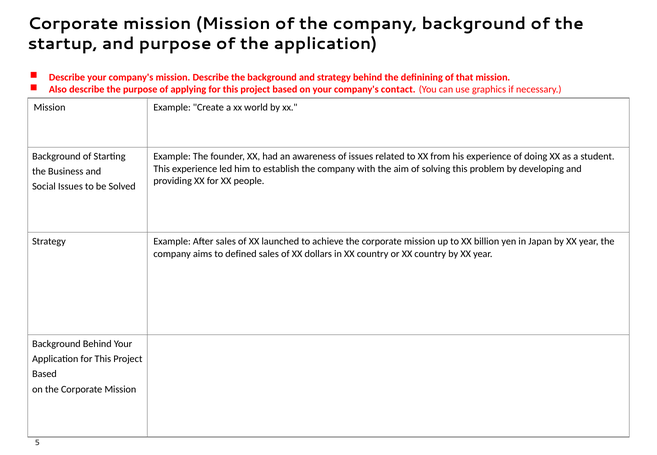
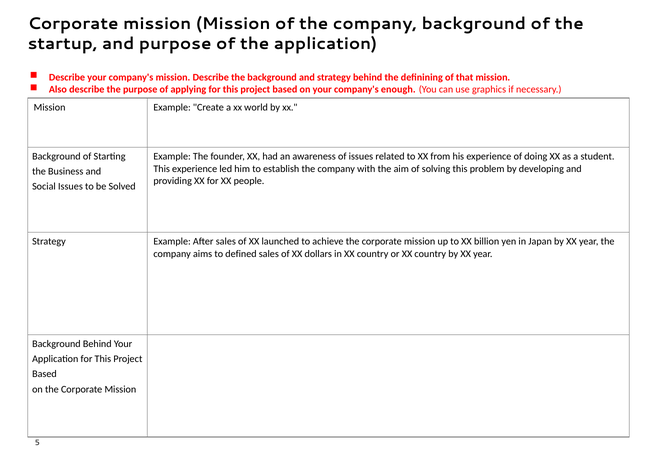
contact: contact -> enough (398, 89)
